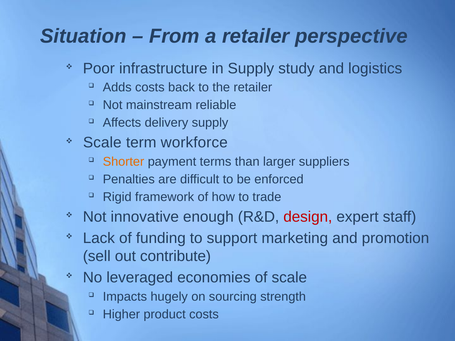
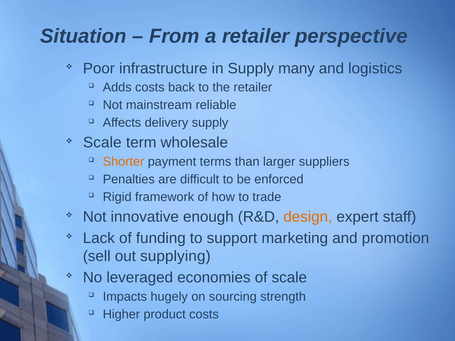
study: study -> many (297, 68)
workforce: workforce -> wholesale (194, 143)
design colour: red -> orange (308, 217)
contribute: contribute -> supplying (175, 256)
